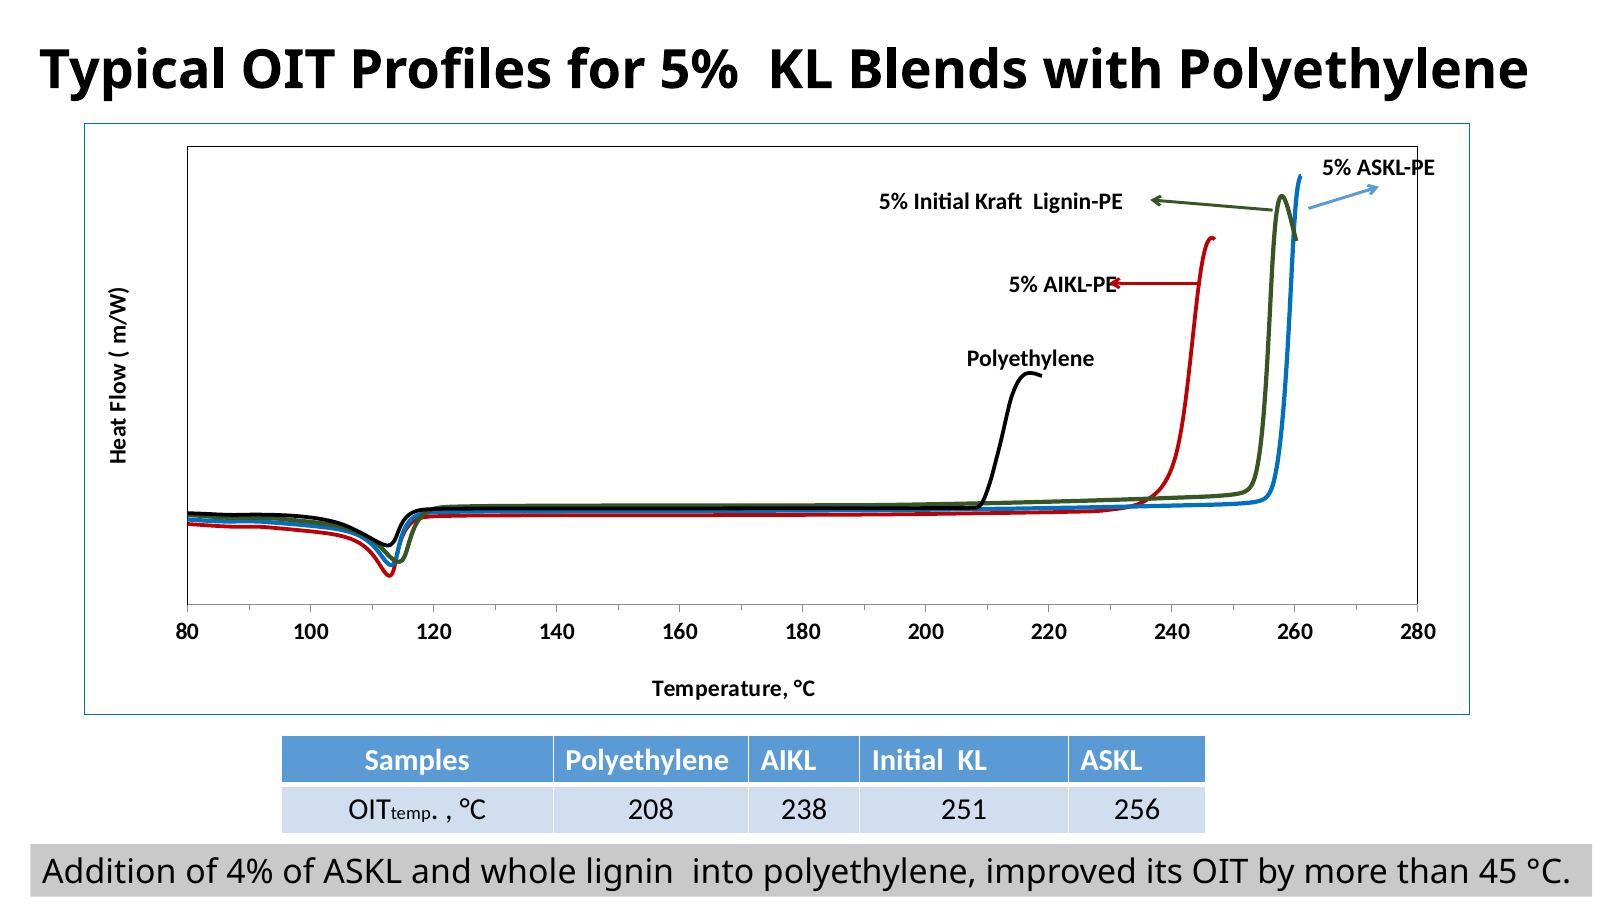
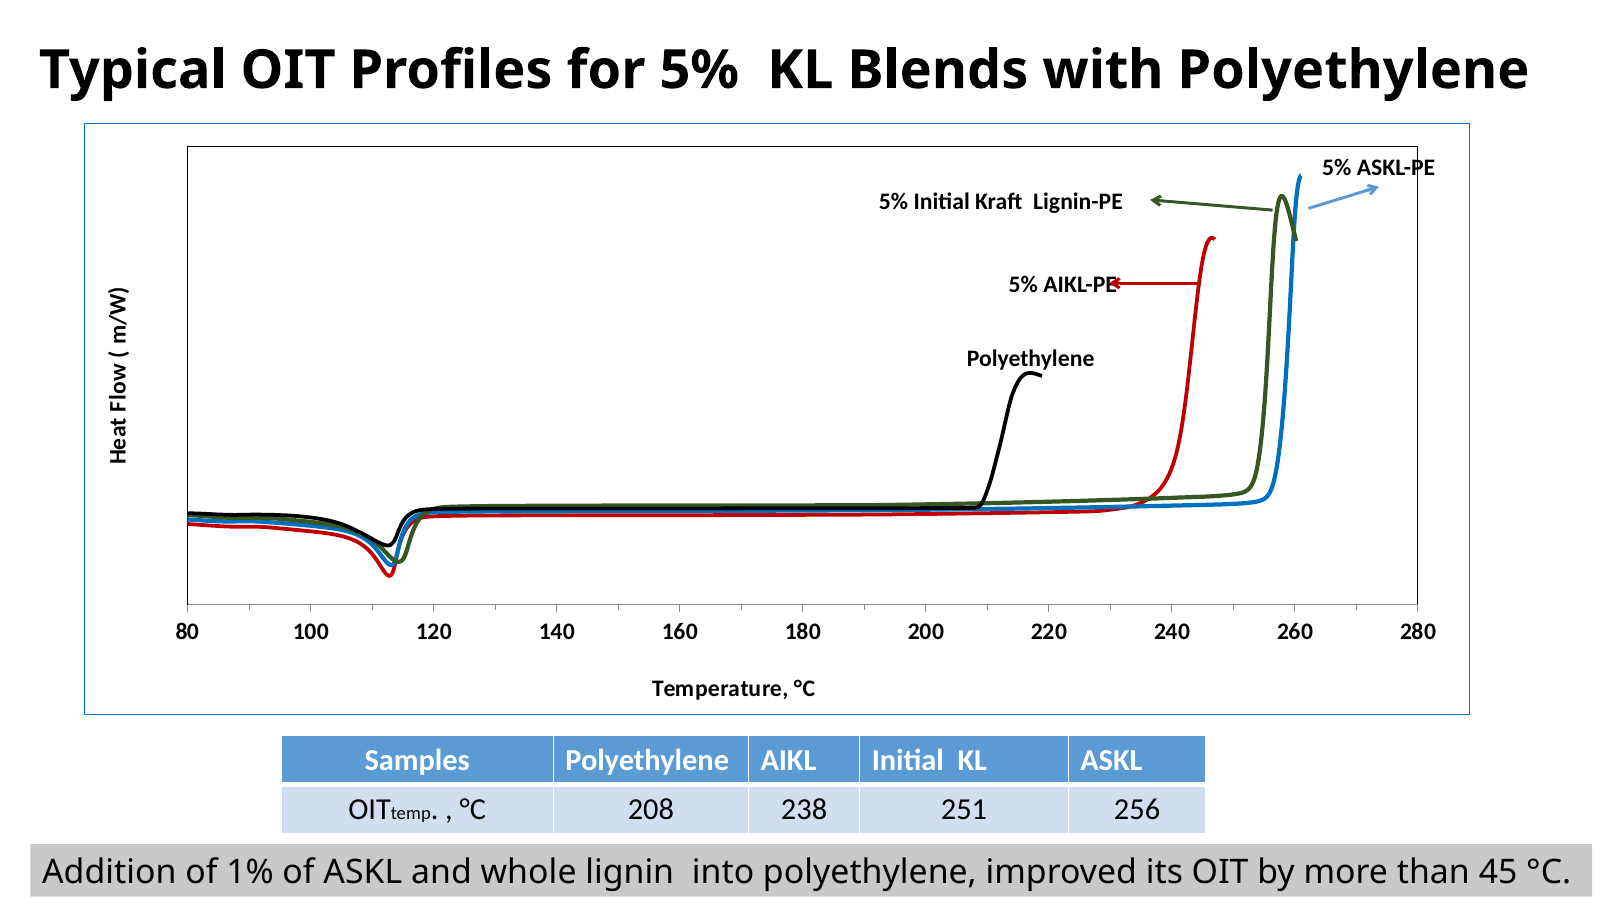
4%: 4% -> 1% (250, 873)
